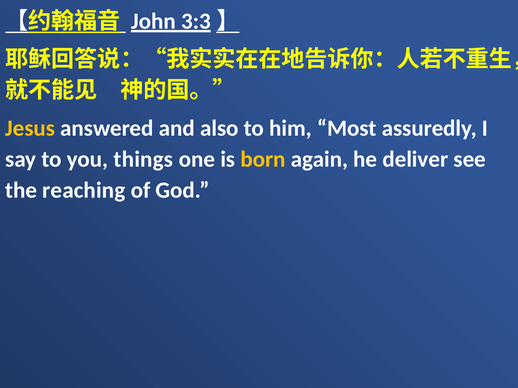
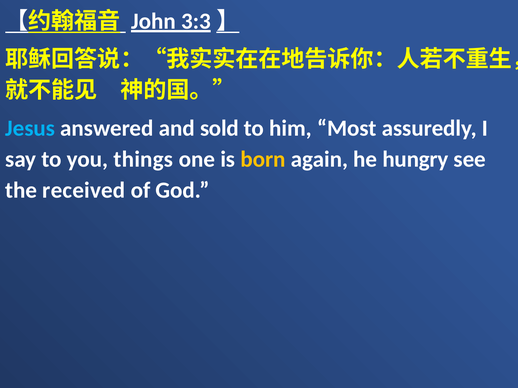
Jesus colour: yellow -> light blue (30, 129)
also: also -> sold (219, 129)
deliver: deliver -> hungry (415, 159)
reaching: reaching -> received (84, 190)
